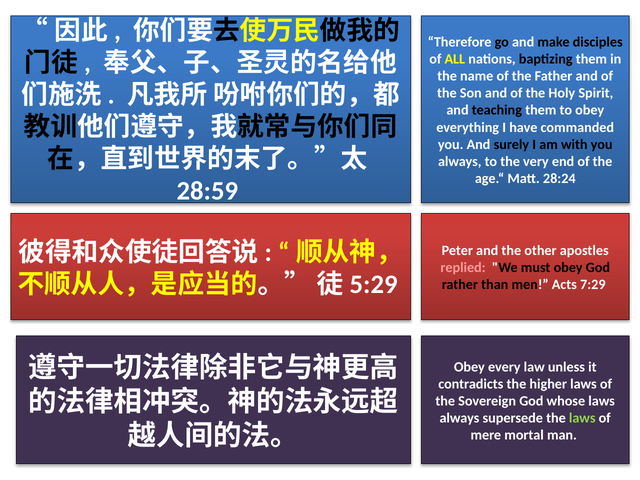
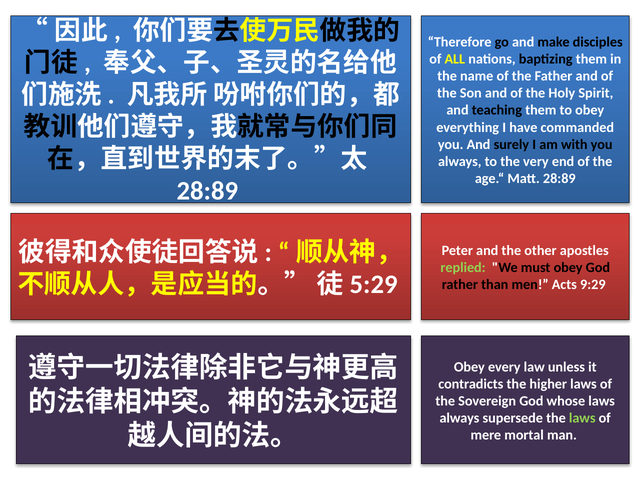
Matt 28:24: 28:24 -> 28:89 (559, 179)
28:59: 28:59 -> 28:89 (208, 191)
replied colour: pink -> light green (463, 268)
7:29: 7:29 -> 9:29 (593, 285)
